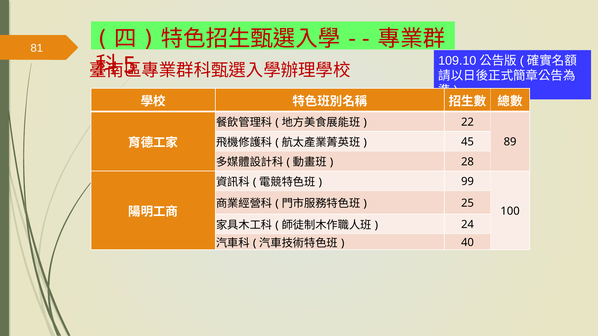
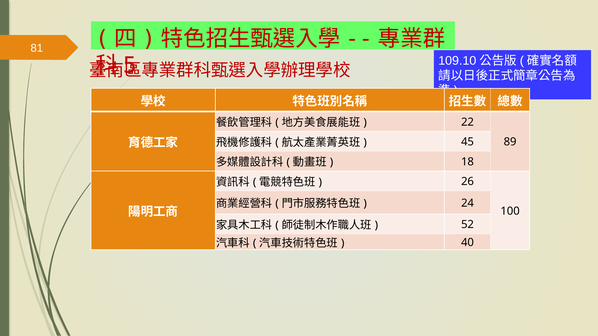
28: 28 -> 18 (467, 162)
99: 99 -> 26 (467, 182)
25: 25 -> 24 (467, 203)
24: 24 -> 52 (467, 225)
